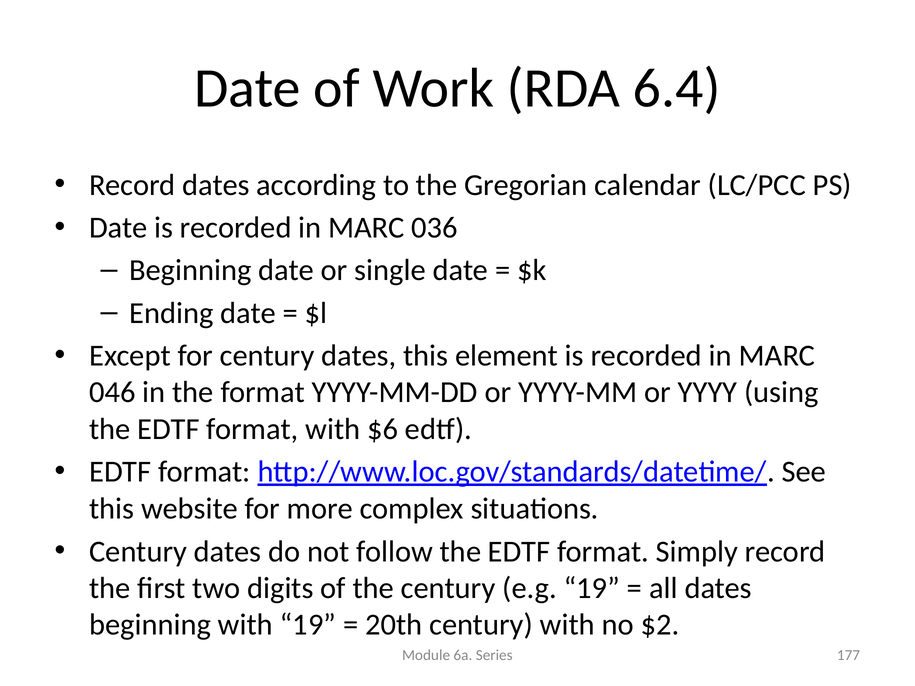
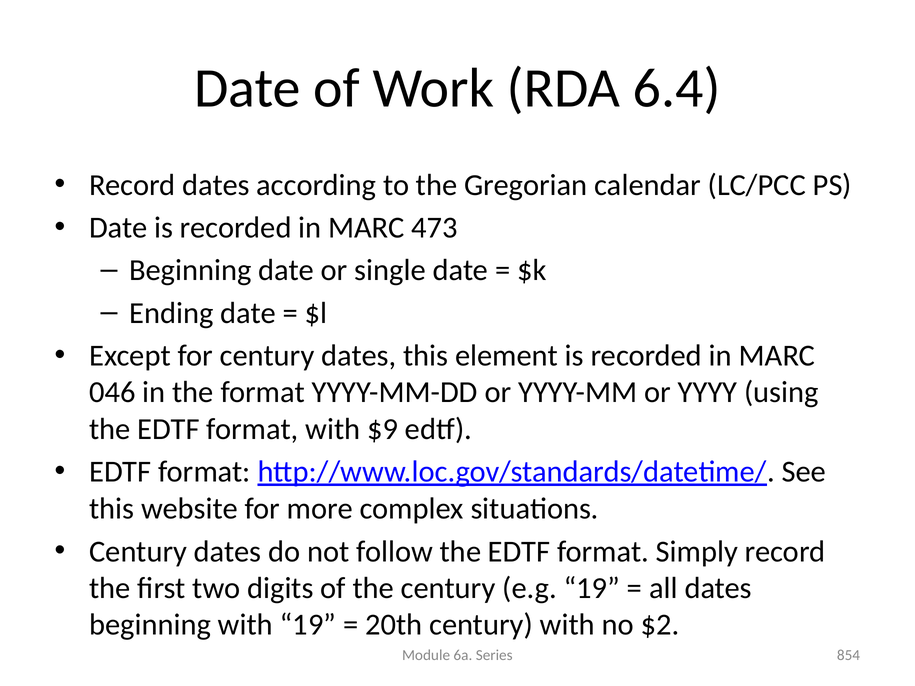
036: 036 -> 473 (435, 228)
$6: $6 -> $9 (383, 429)
177: 177 -> 854 (848, 655)
